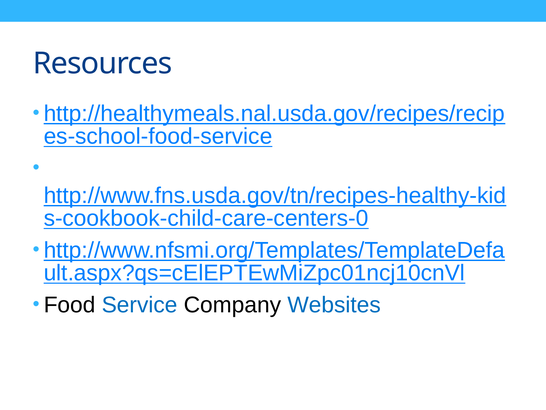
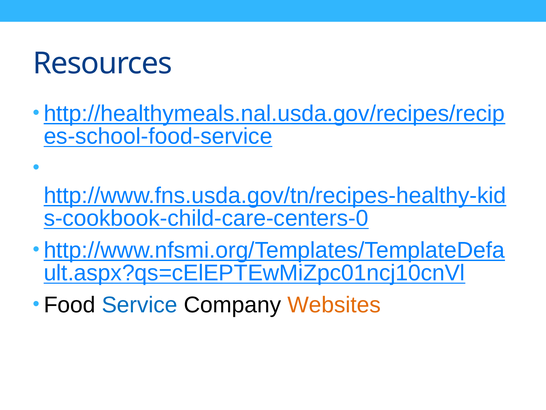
Websites colour: blue -> orange (334, 305)
